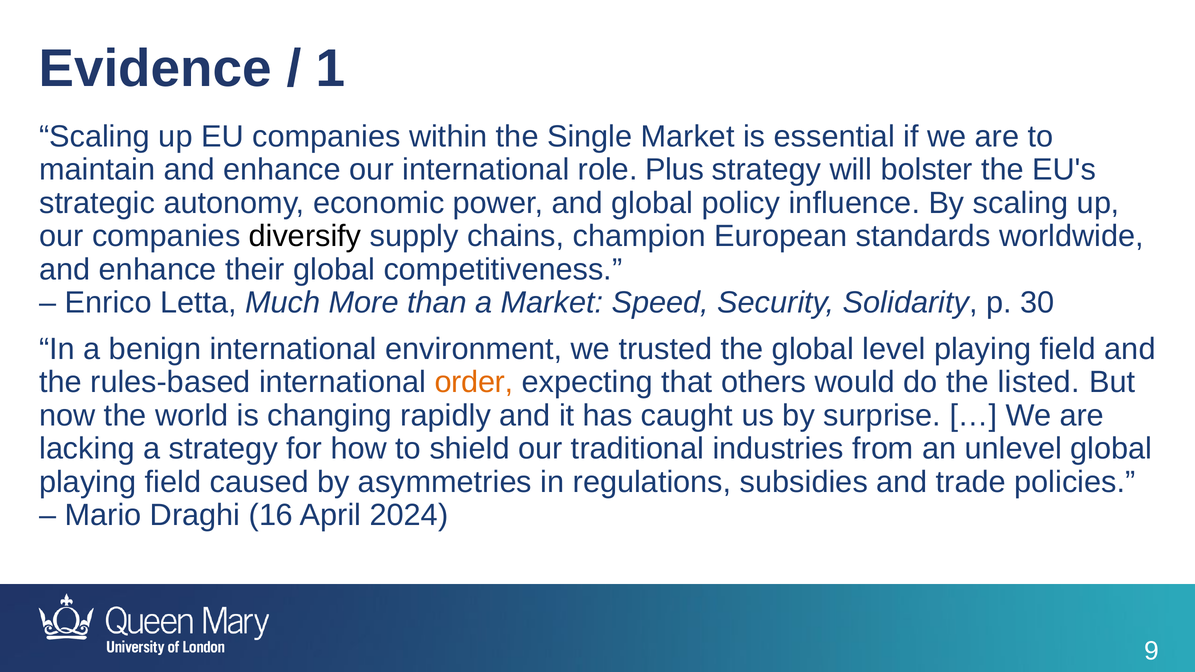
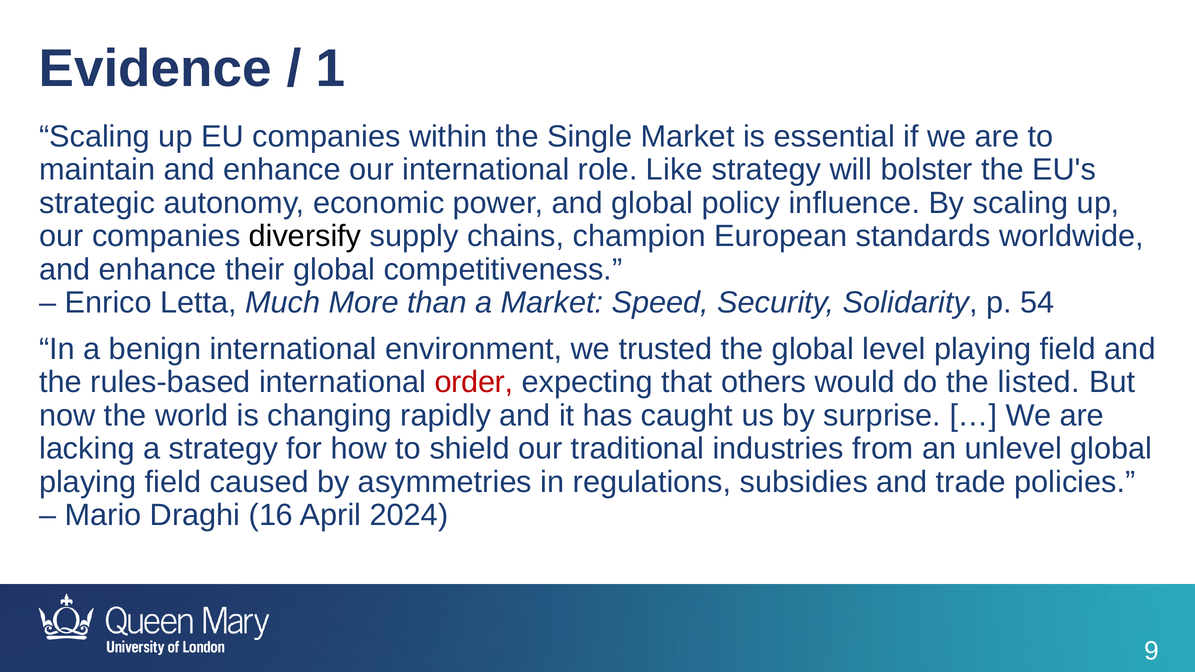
Plus: Plus -> Like (674, 170)
30: 30 -> 54 (1037, 303)
order colour: orange -> red (474, 382)
